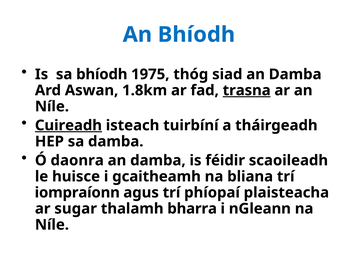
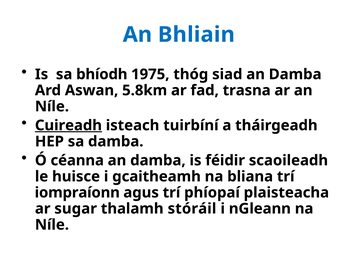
An Bhíodh: Bhíodh -> Bhliain (196, 35)
1.8km: 1.8km -> 5.8km (145, 91)
trasna underline: present -> none (247, 91)
daonra: daonra -> céanna (77, 161)
bharra: bharra -> stóráil (192, 209)
